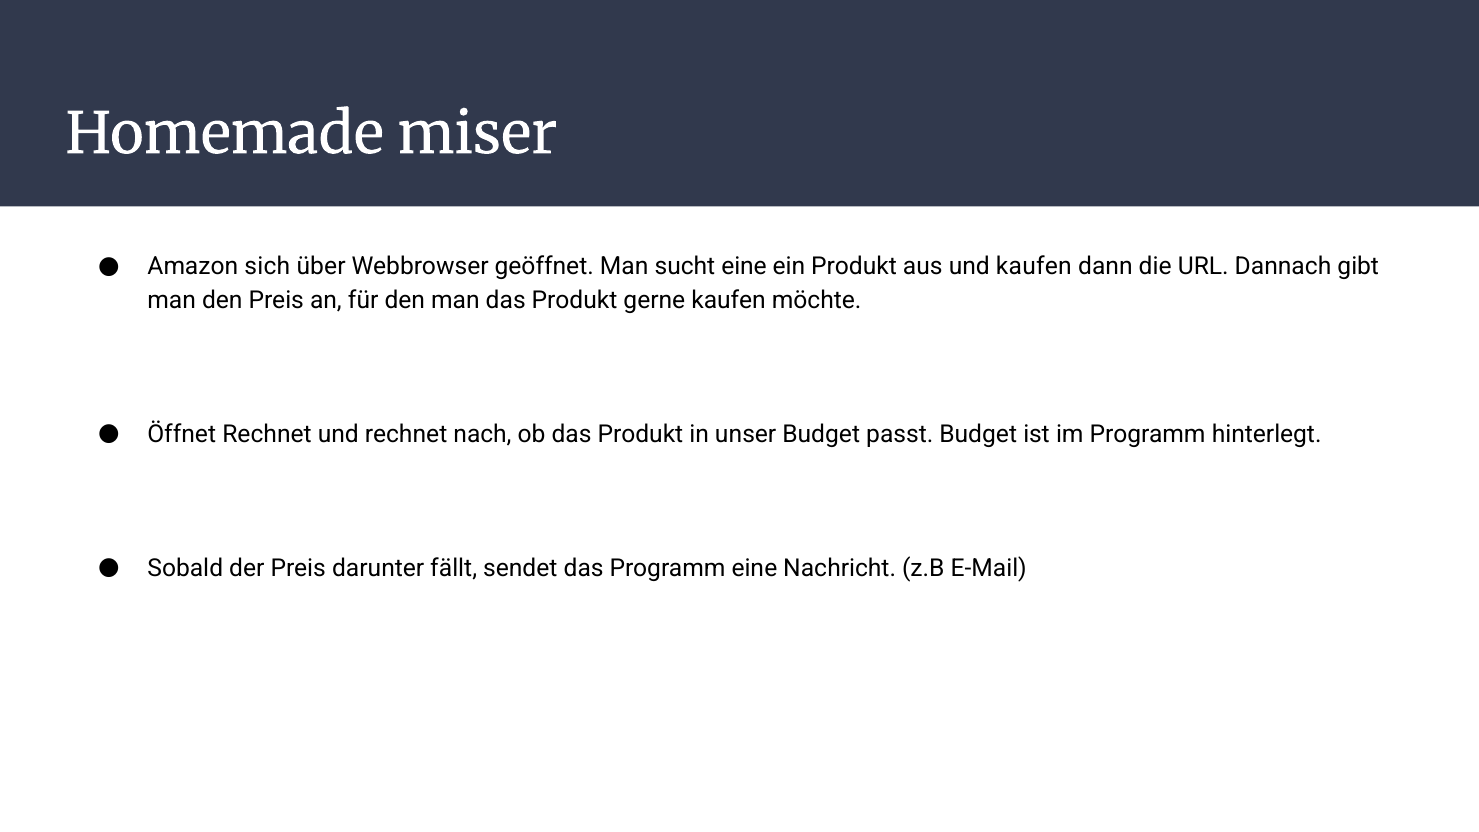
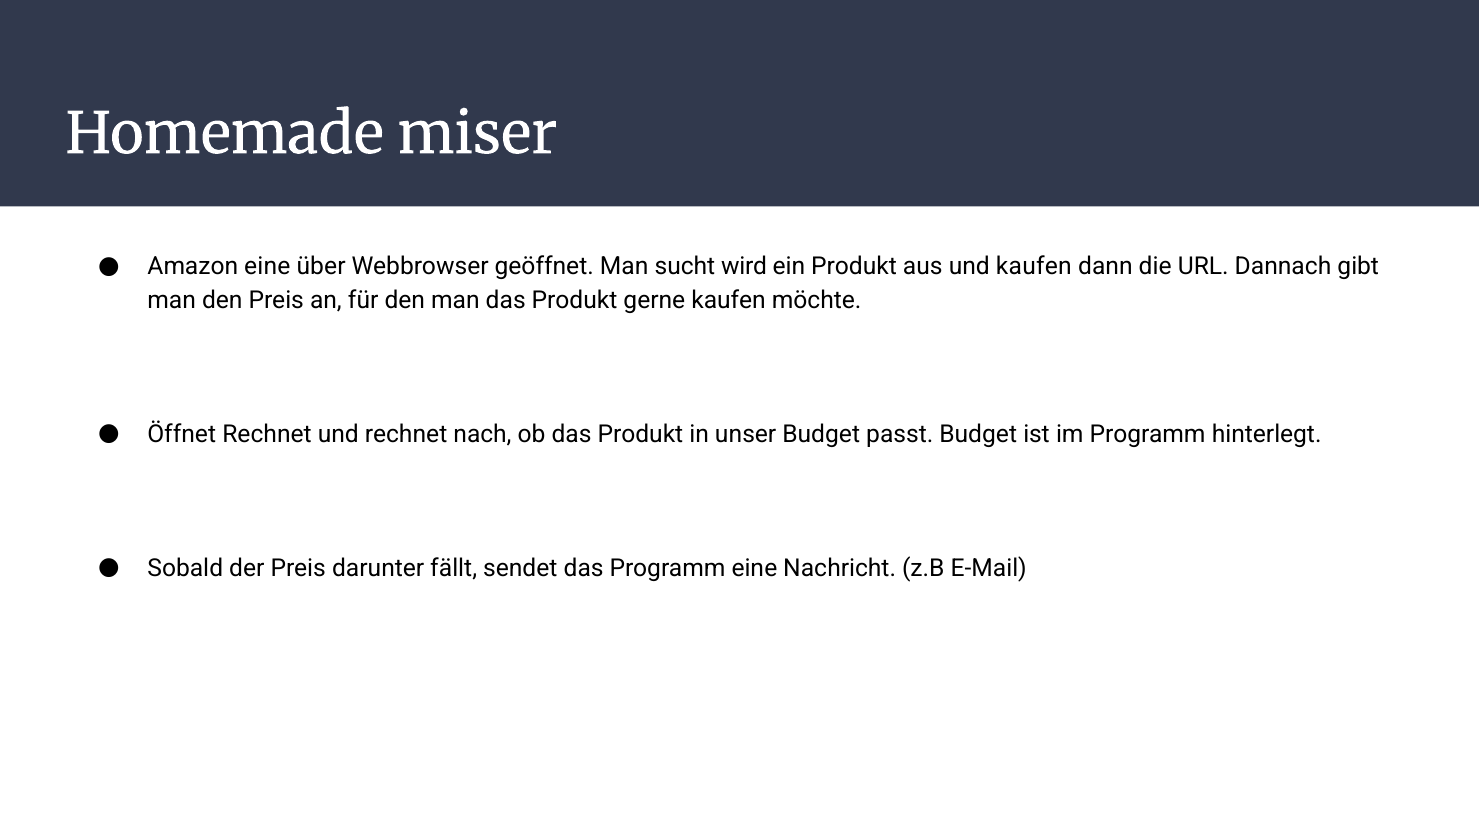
Amazon sich: sich -> eine (267, 267)
sucht eine: eine -> wird (744, 267)
